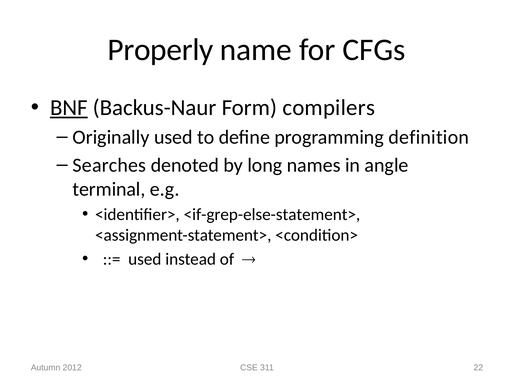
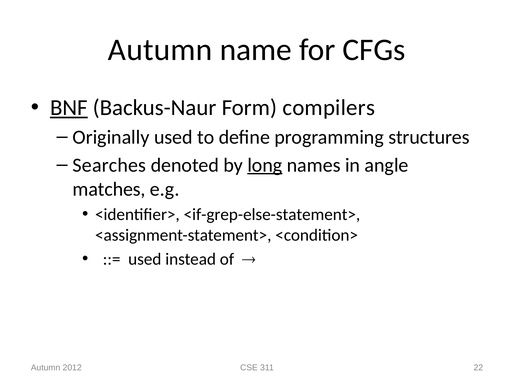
Properly: Properly -> Autumn (160, 50)
definition: definition -> structures (429, 137)
long underline: none -> present (265, 165)
terminal: terminal -> matches (109, 189)
